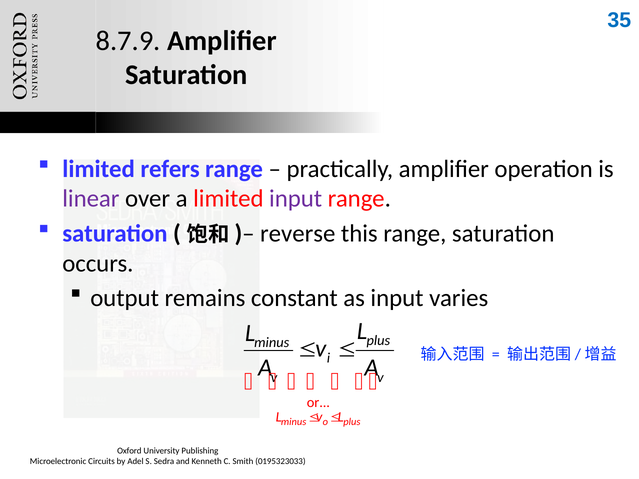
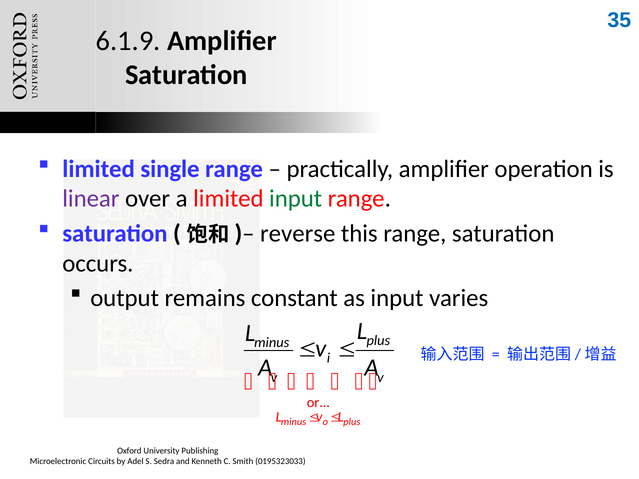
8.7.9: 8.7.9 -> 6.1.9 (128, 41)
refers: refers -> single (170, 169)
input colour: purple -> green (296, 199)
